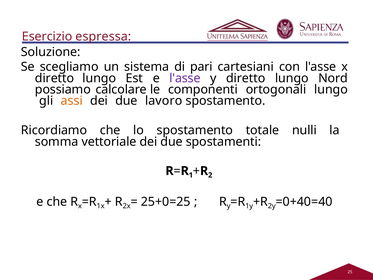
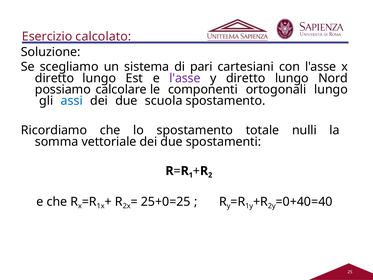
espressa: espressa -> calcolato (103, 36)
assi colour: orange -> blue (72, 101)
lavoro: lavoro -> scuola (164, 101)
